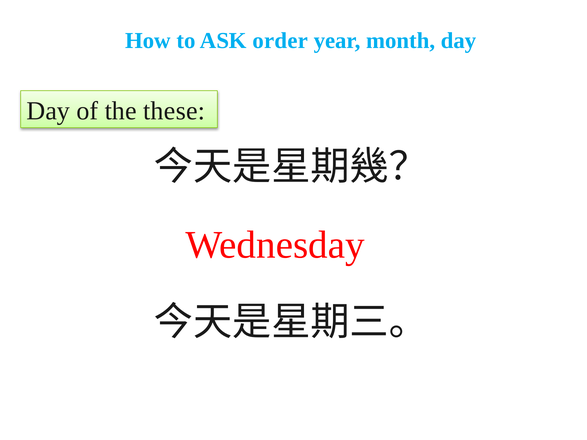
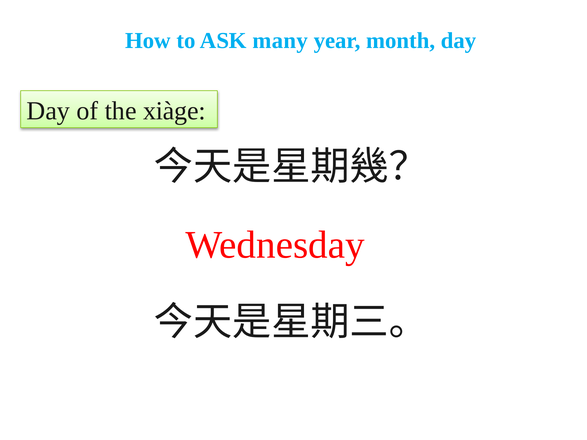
order: order -> many (280, 41)
these: these -> xiàge (174, 111)
